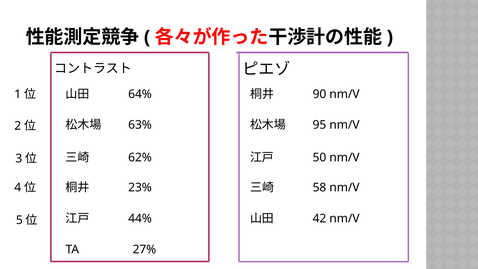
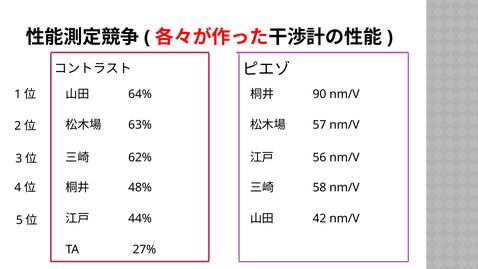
95: 95 -> 57 (319, 125)
50: 50 -> 56 (319, 157)
23%: 23% -> 48% (140, 188)
